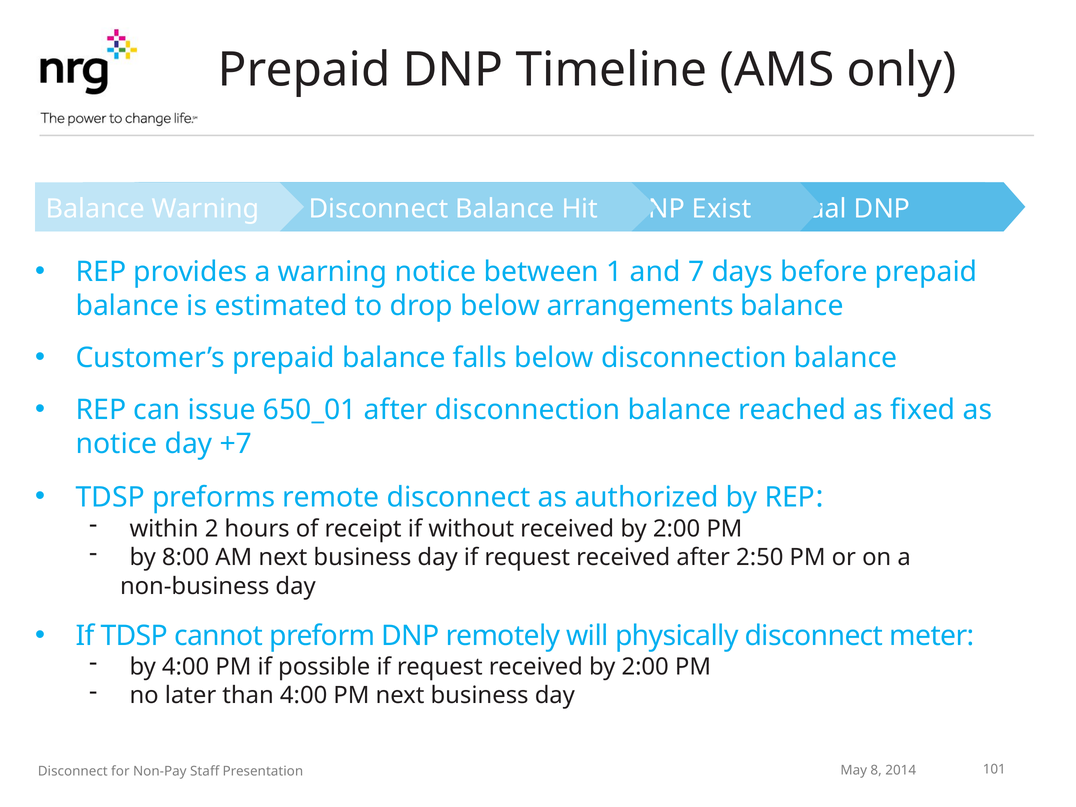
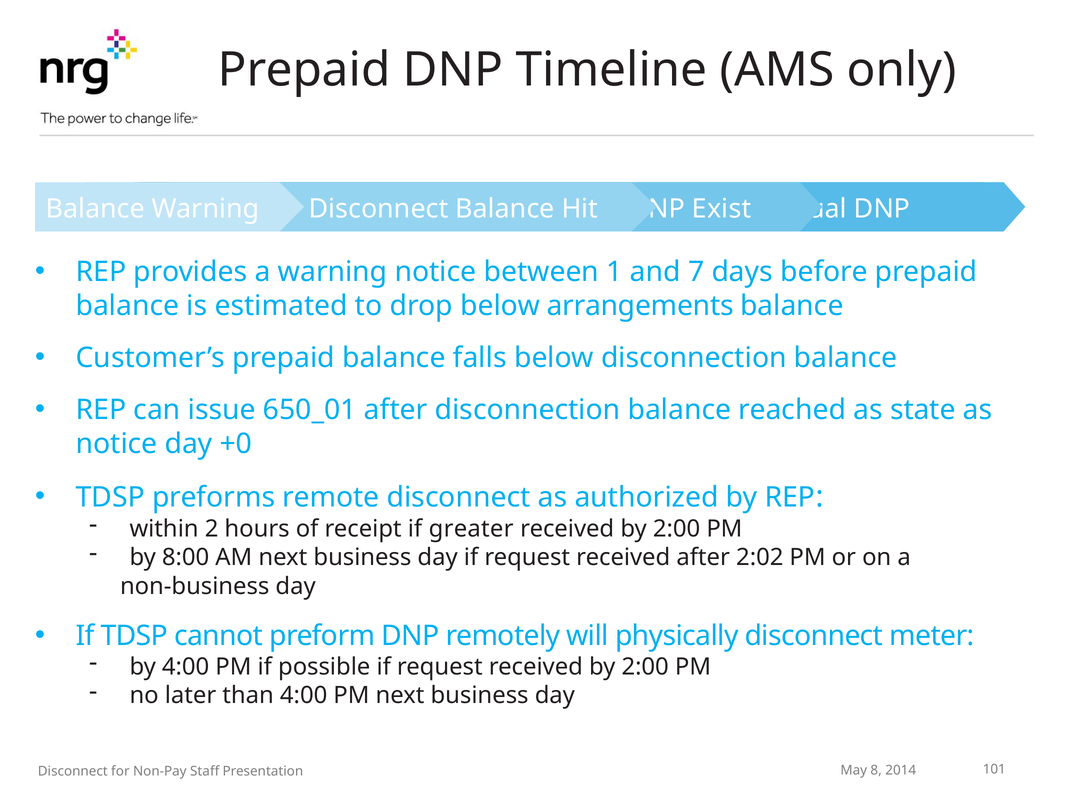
fixed: fixed -> state (923, 410)
+7: +7 -> +0 (236, 444)
without: without -> greater (471, 529)
2:50: 2:50 -> 2:02 (760, 558)
